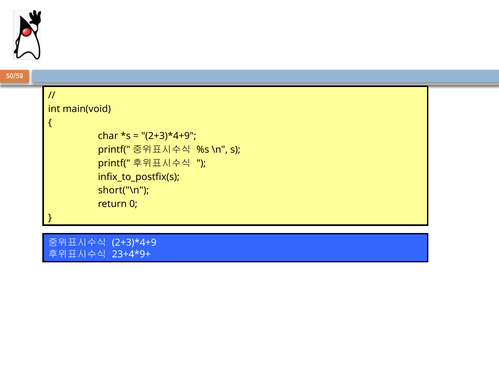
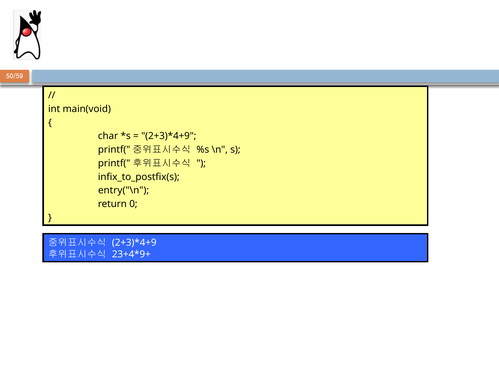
short("\n: short("\n -> entry("\n (124, 191)
